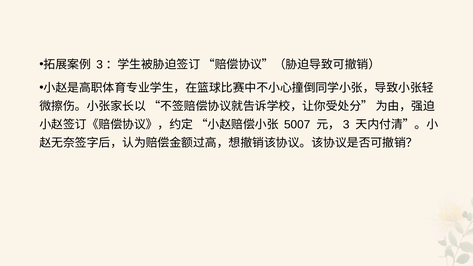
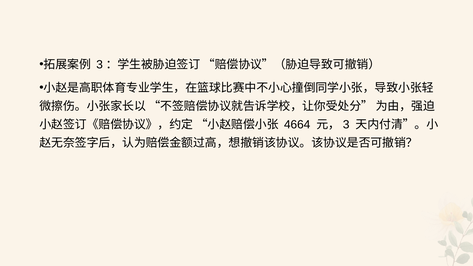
5007: 5007 -> 4664 (297, 125)
